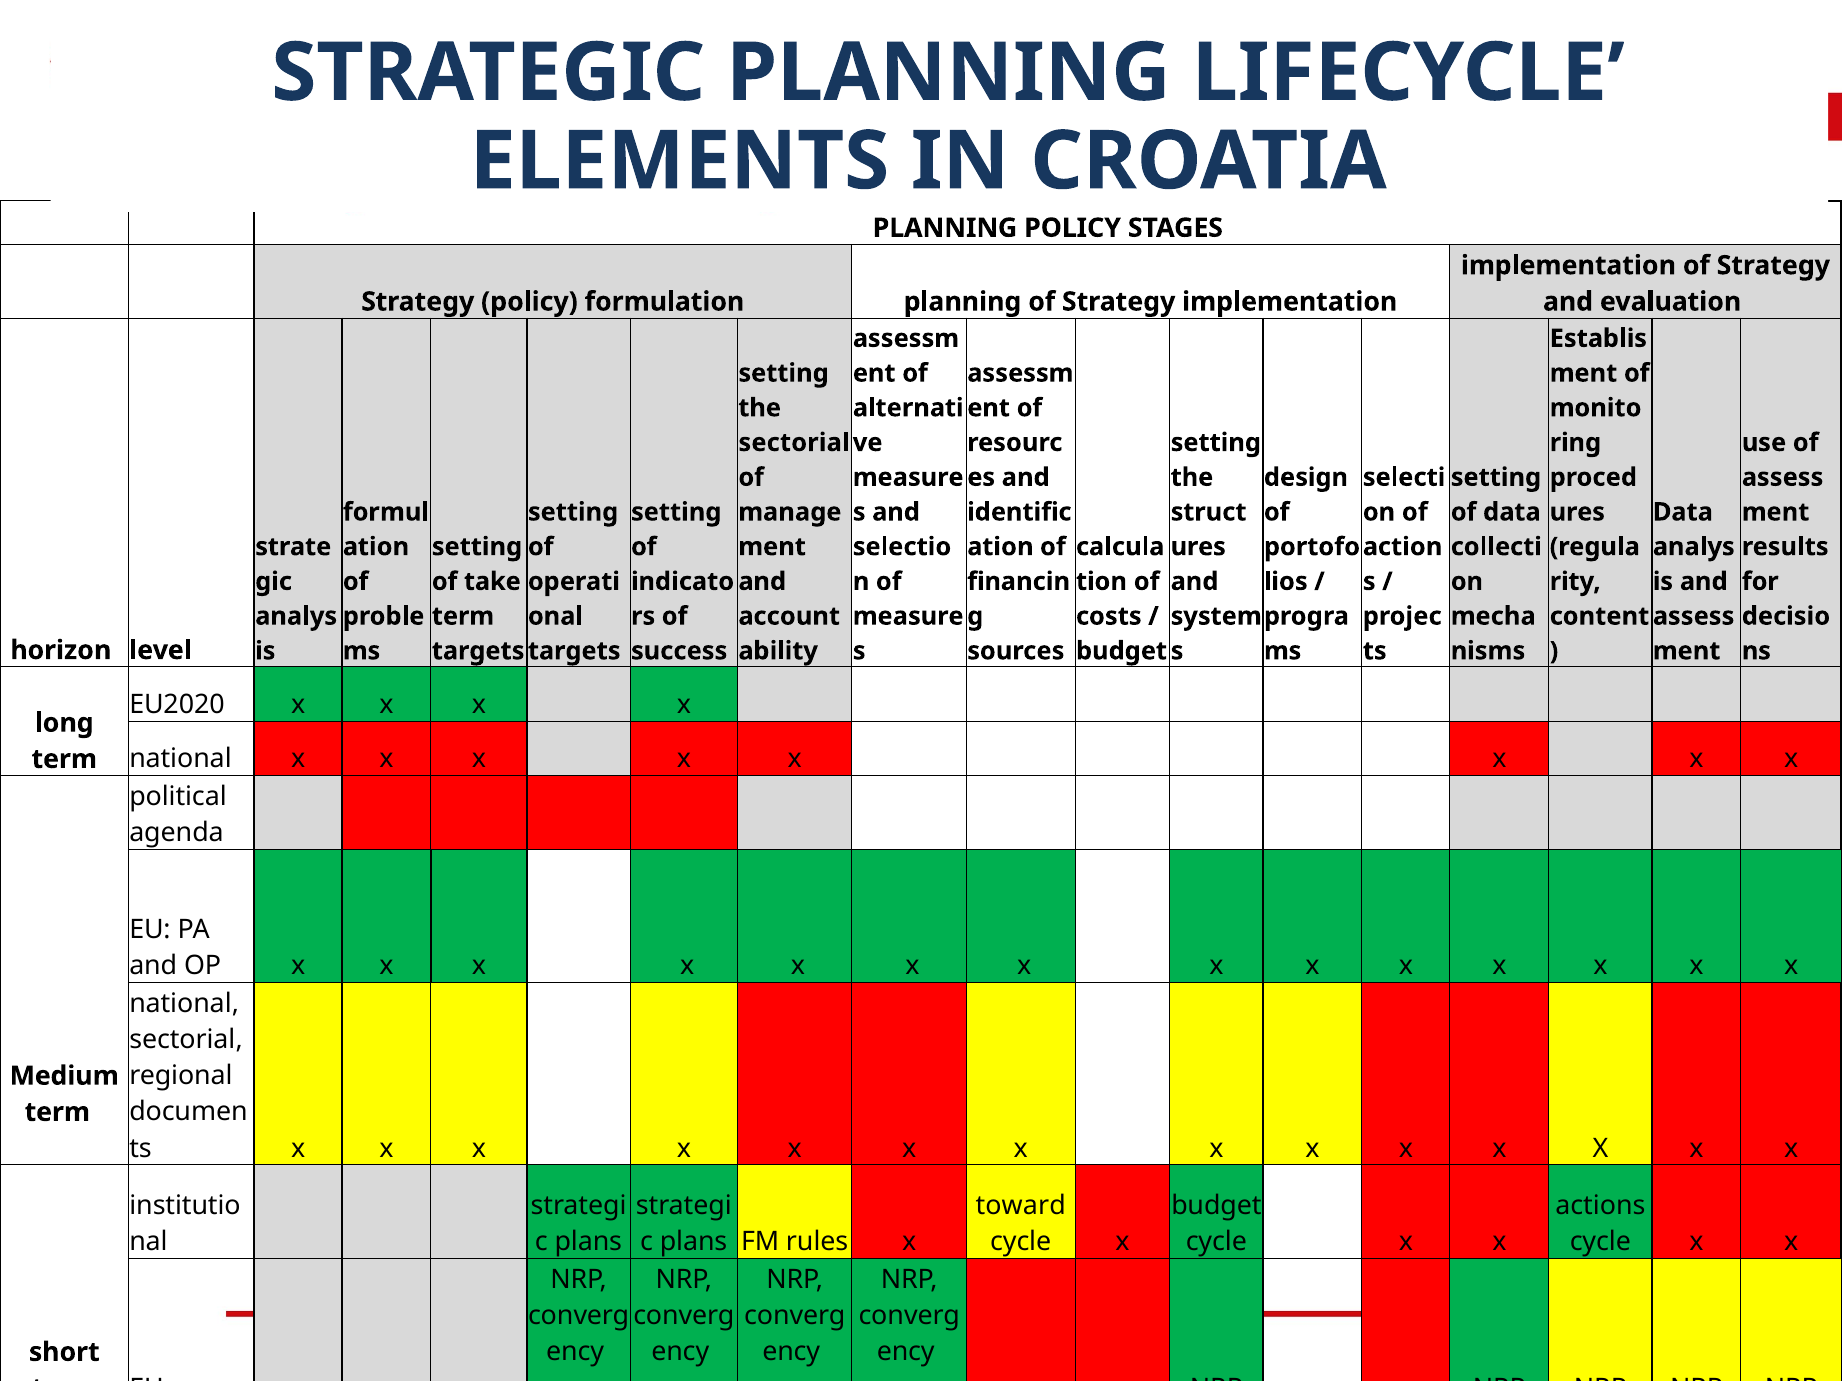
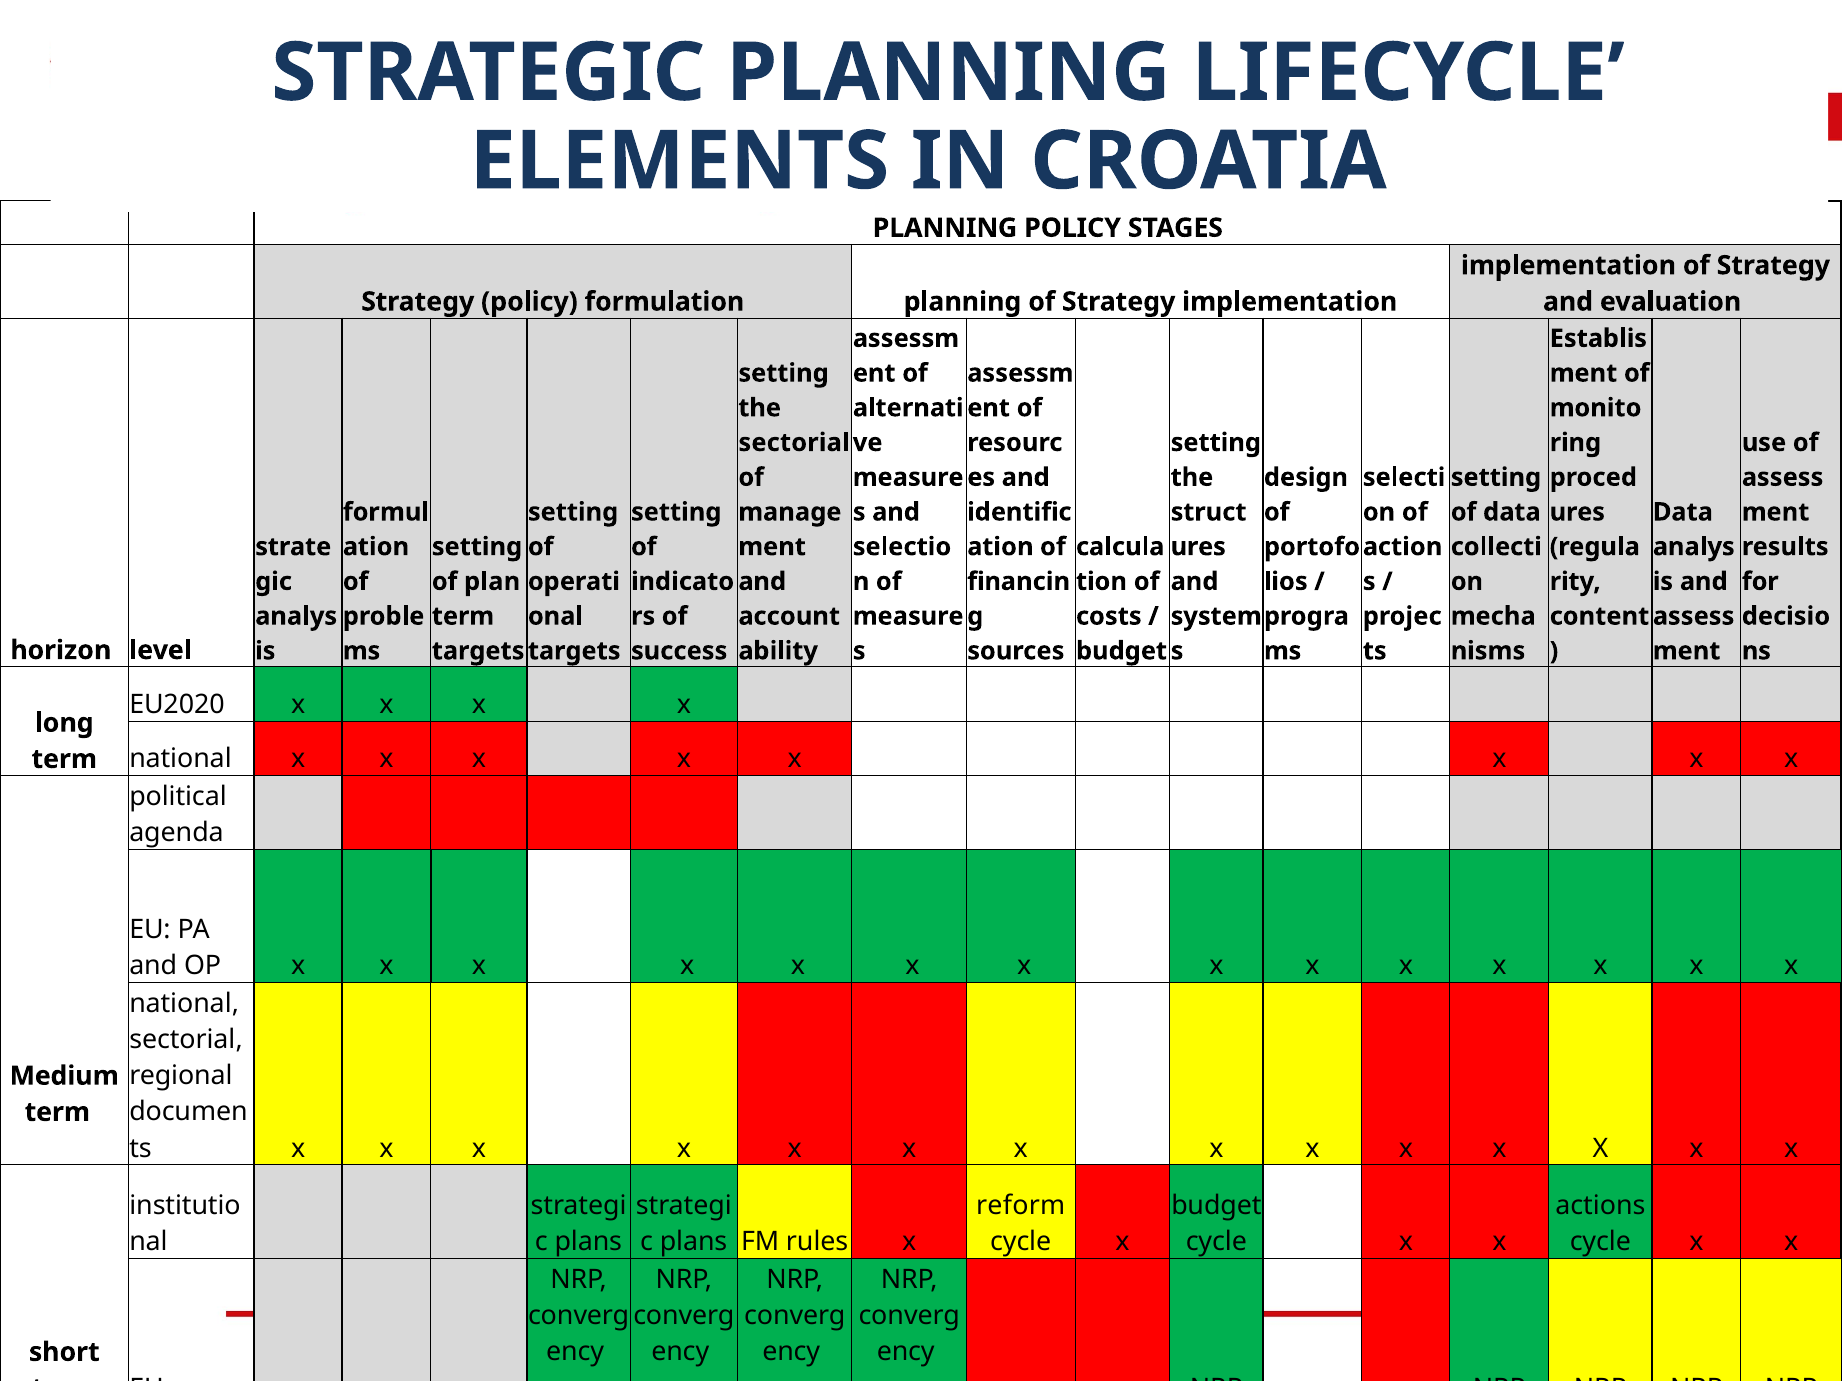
take: take -> plan (492, 582)
toward: toward -> reform (1021, 1206)
